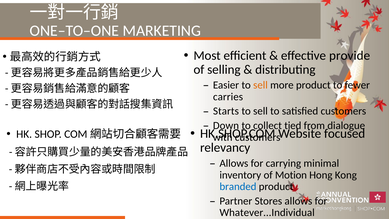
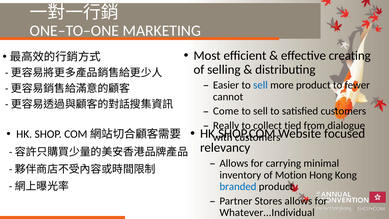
provide: provide -> creating (350, 56)
sell colour: orange -> blue (260, 85)
carries: carries -> cannot (228, 97)
Starts: Starts -> Come (226, 111)
Down: Down -> Really (226, 125)
